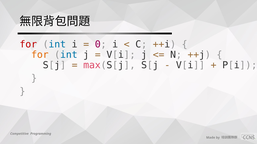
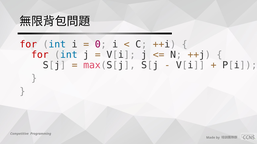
for colour: orange -> red (40, 55)
